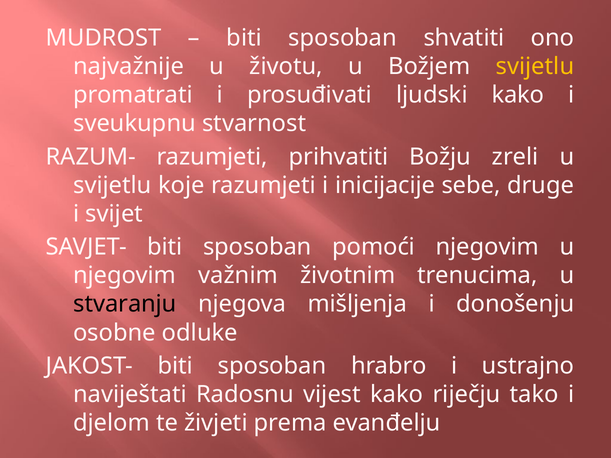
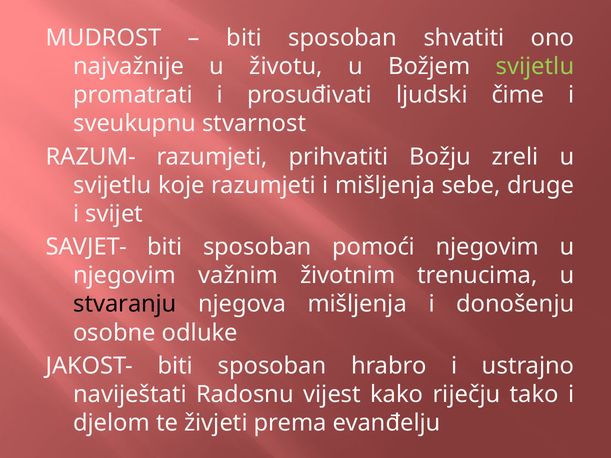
svijetlu colour: yellow -> light green (535, 67)
ljudski kako: kako -> čime (518, 95)
i inicijacije: inicijacije -> mišljenja (385, 185)
